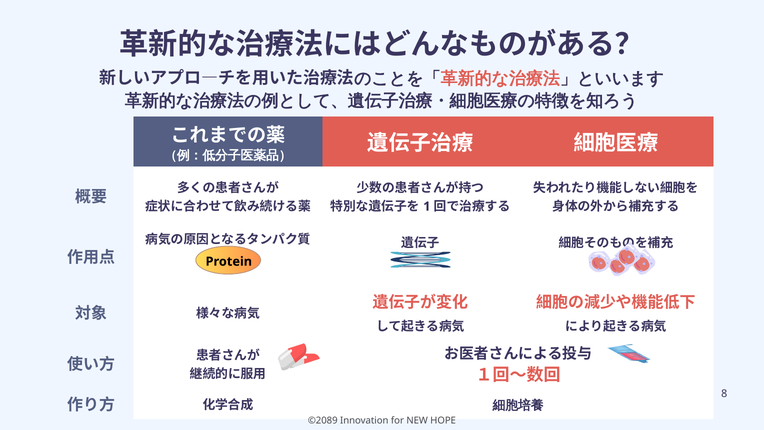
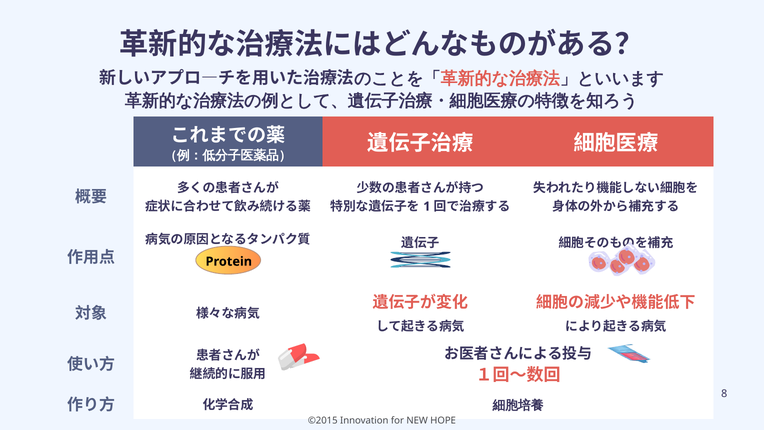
©2089: ©2089 -> ©2015 (323, 420)
